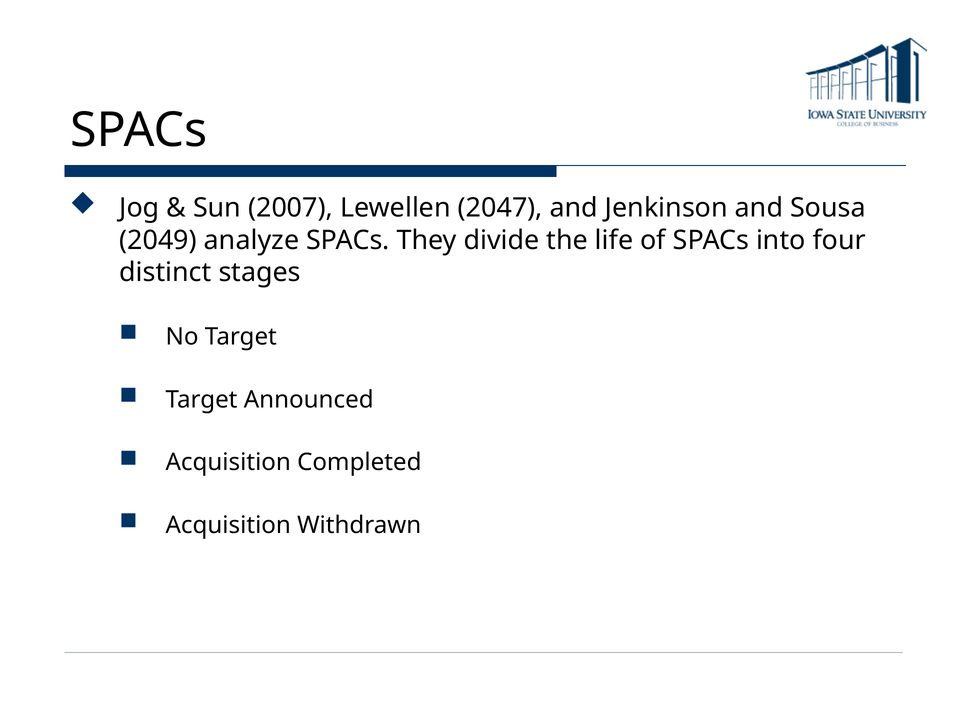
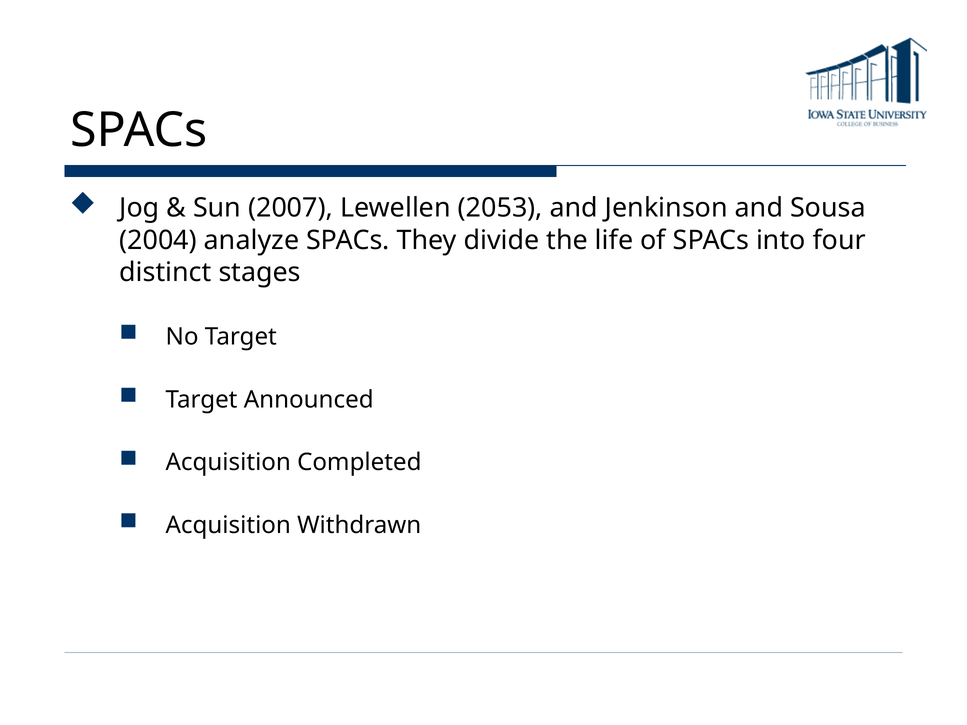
2047: 2047 -> 2053 (500, 208)
2049: 2049 -> 2004 (158, 240)
